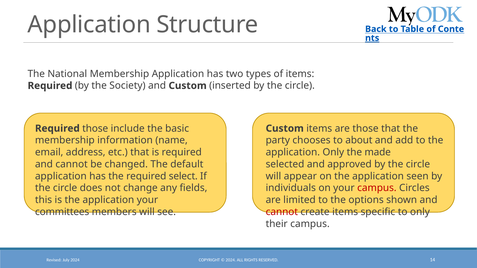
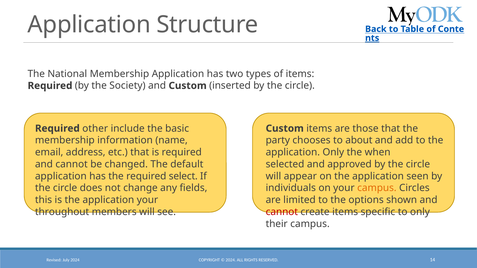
Required those: those -> other (95, 129)
made: made -> when (378, 152)
campus colour: red -> orange (377, 188)
committees: committees -> throughout (62, 212)
